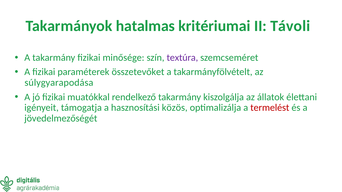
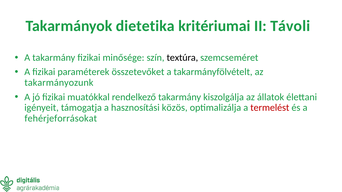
hatalmas: hatalmas -> dietetika (145, 26)
textúra colour: purple -> black (182, 58)
súlygyarapodása: súlygyarapodása -> takarmányozunk (59, 83)
jövedelmezőségét: jövedelmezőségét -> fehérjeforrásokat (61, 119)
